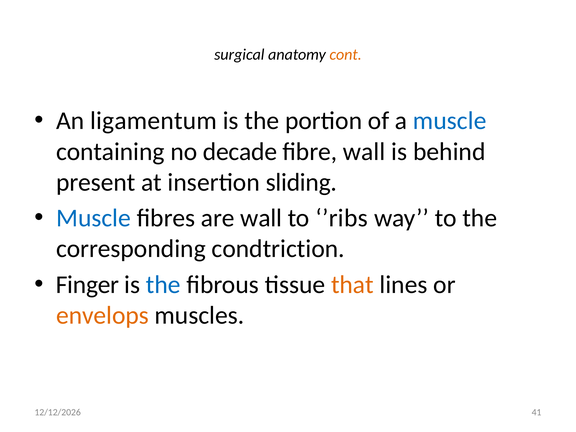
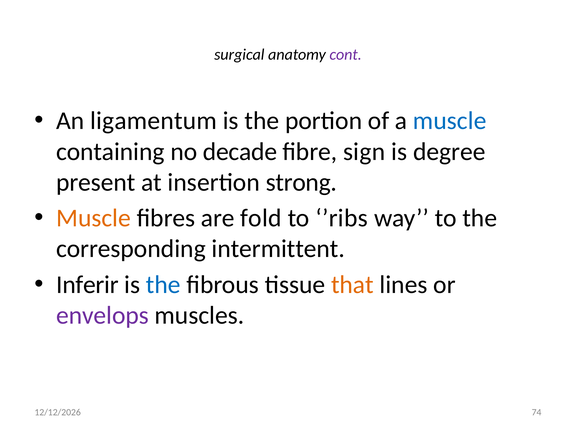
cont colour: orange -> purple (346, 54)
fibre wall: wall -> sign (364, 152)
behind: behind -> degree (449, 152)
sliding: sliding -> strong (301, 182)
Muscle colour: blue -> orange (94, 218)
are wall: wall -> fold (261, 218)
condtriction: condtriction -> intermittent (278, 249)
Finger: Finger -> Inferir (87, 285)
envelops colour: orange -> purple (102, 315)
41: 41 -> 74 (537, 412)
